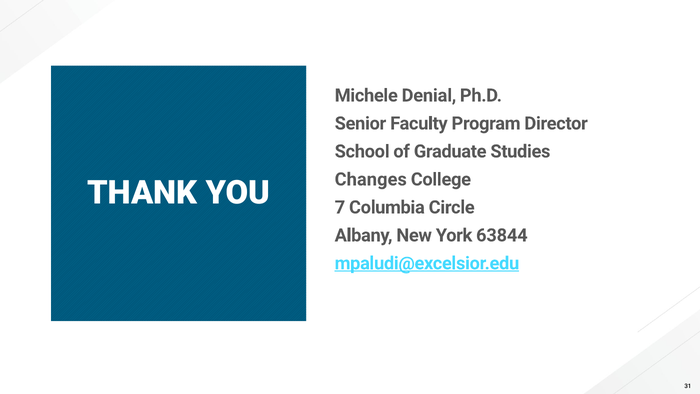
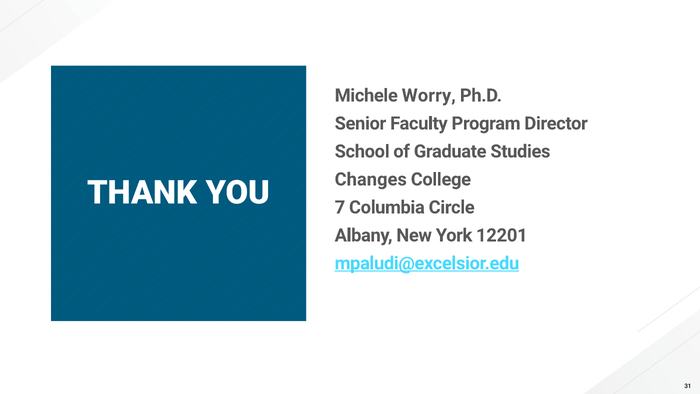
Denial: Denial -> Worry (429, 95)
63844: 63844 -> 12201 (502, 235)
